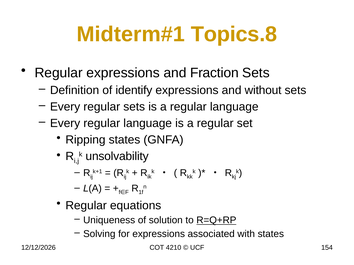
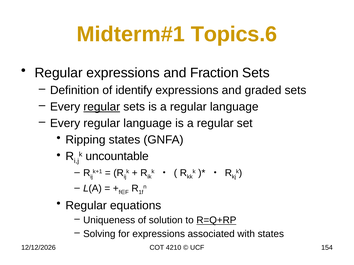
Topics.8: Topics.8 -> Topics.6 (234, 34)
without: without -> graded (263, 91)
regular underline: none -> present (102, 107)
unsolvability: unsolvability -> uncountable (117, 157)
